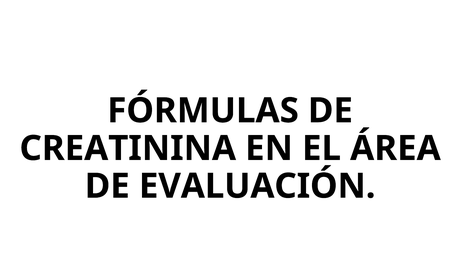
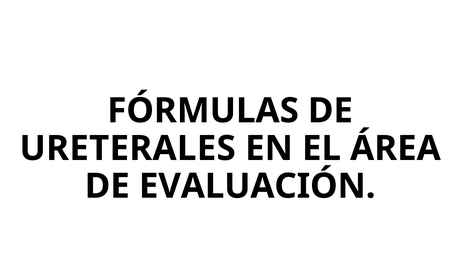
CREATININA: CREATININA -> URETERALES (128, 148)
